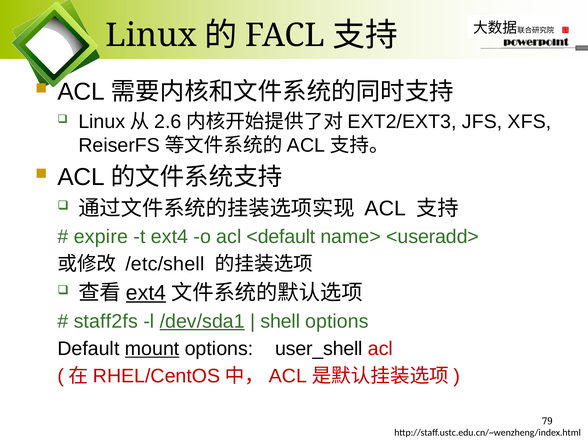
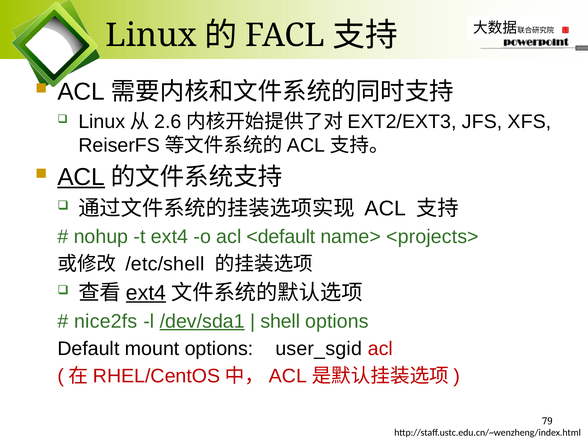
ACL underline: none -> present (81, 177)
expire: expire -> nohup (101, 237)
<useradd>: <useradd> -> <projects> (432, 237)
staff2fs: staff2fs -> nice2fs (106, 321)
mount underline: present -> none (152, 349)
user_shell: user_shell -> user_sgid (319, 349)
